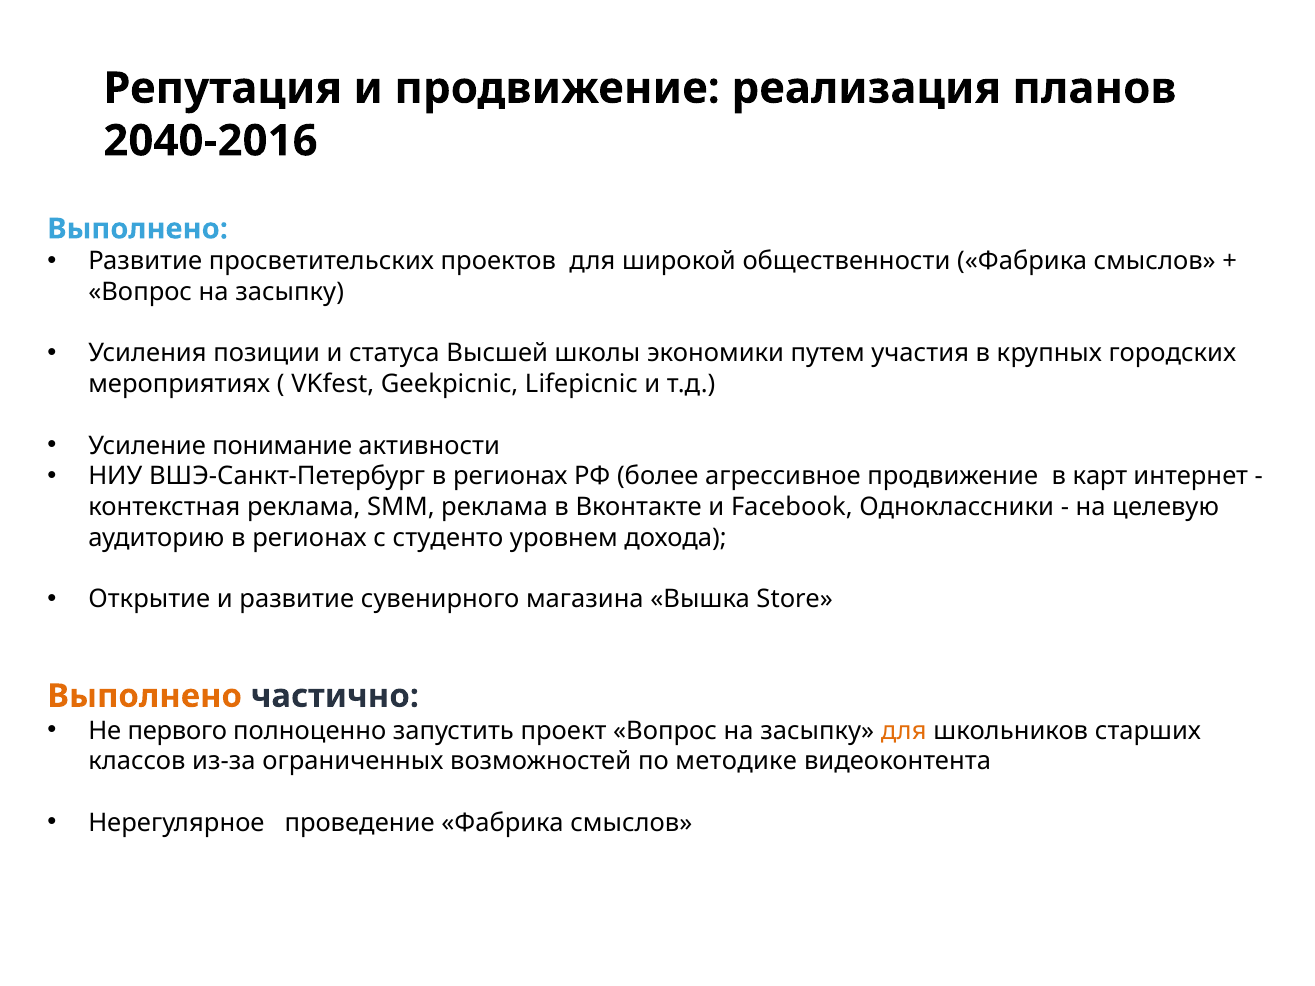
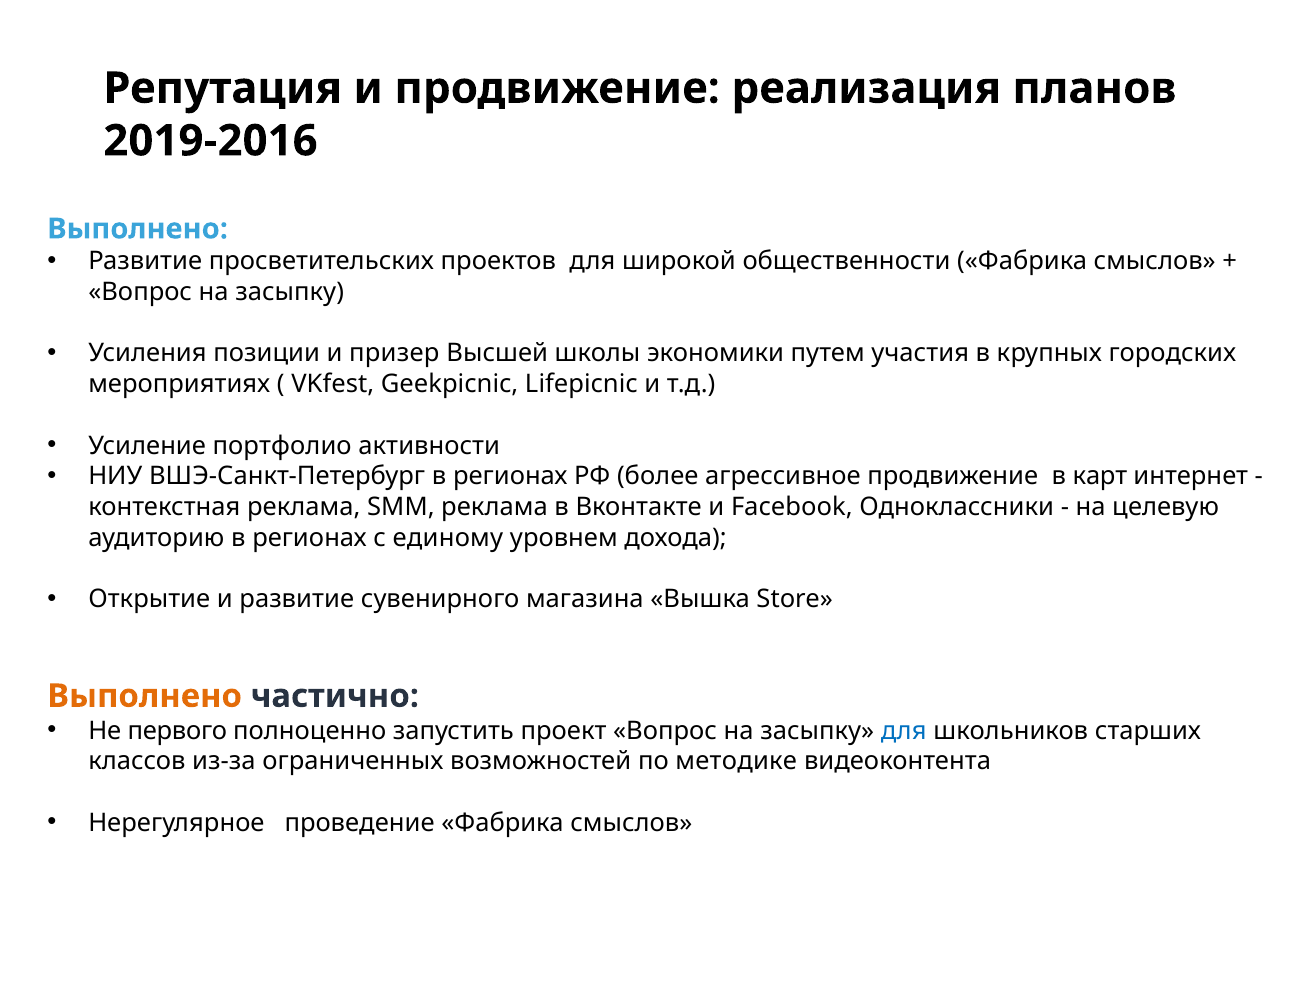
2040-2016: 2040-2016 -> 2019-2016 (211, 141)
статуса: статуса -> призер (394, 354)
понимание: понимание -> портфолио (282, 446)
студенто: студенто -> единому (448, 538)
для colour: orange -> blue (904, 731)
